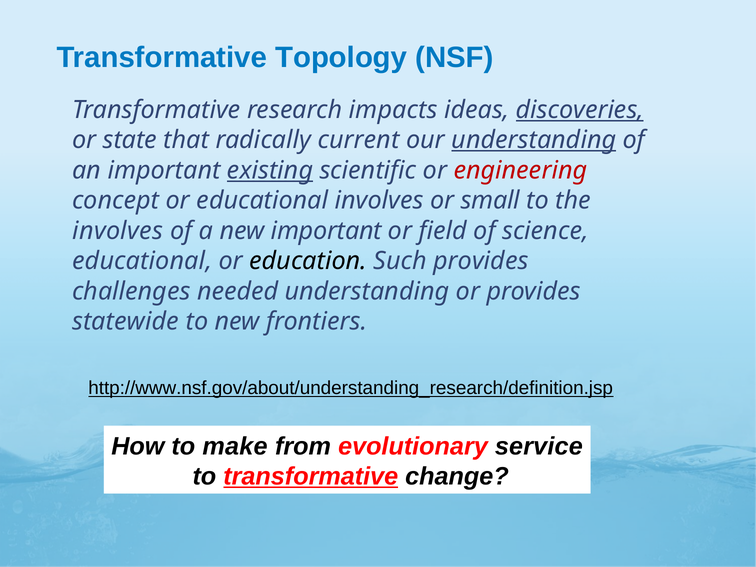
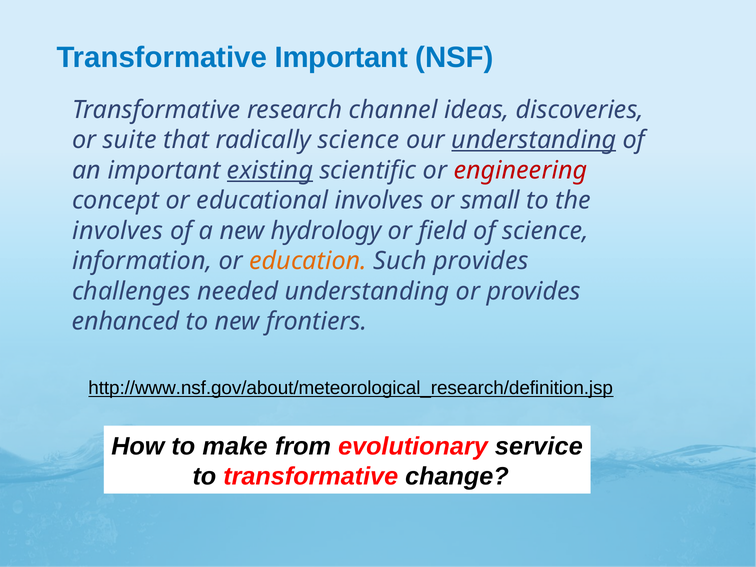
Transformative Topology: Topology -> Important (341, 58)
impacts: impacts -> channel (393, 110)
discoveries underline: present -> none (580, 110)
state: state -> suite (130, 140)
radically current: current -> science (358, 140)
new important: important -> hydrology (326, 231)
educational: educational -> information (142, 261)
education colour: black -> orange (308, 261)
statewide: statewide -> enhanced (126, 321)
http://www.nsf.gov/about/understanding_research/definition.jsp: http://www.nsf.gov/about/understanding_research/definition.jsp -> http://www.nsf.gov/about/meteorological_research/definition.jsp (351, 388)
transformative underline: present -> none (311, 477)
